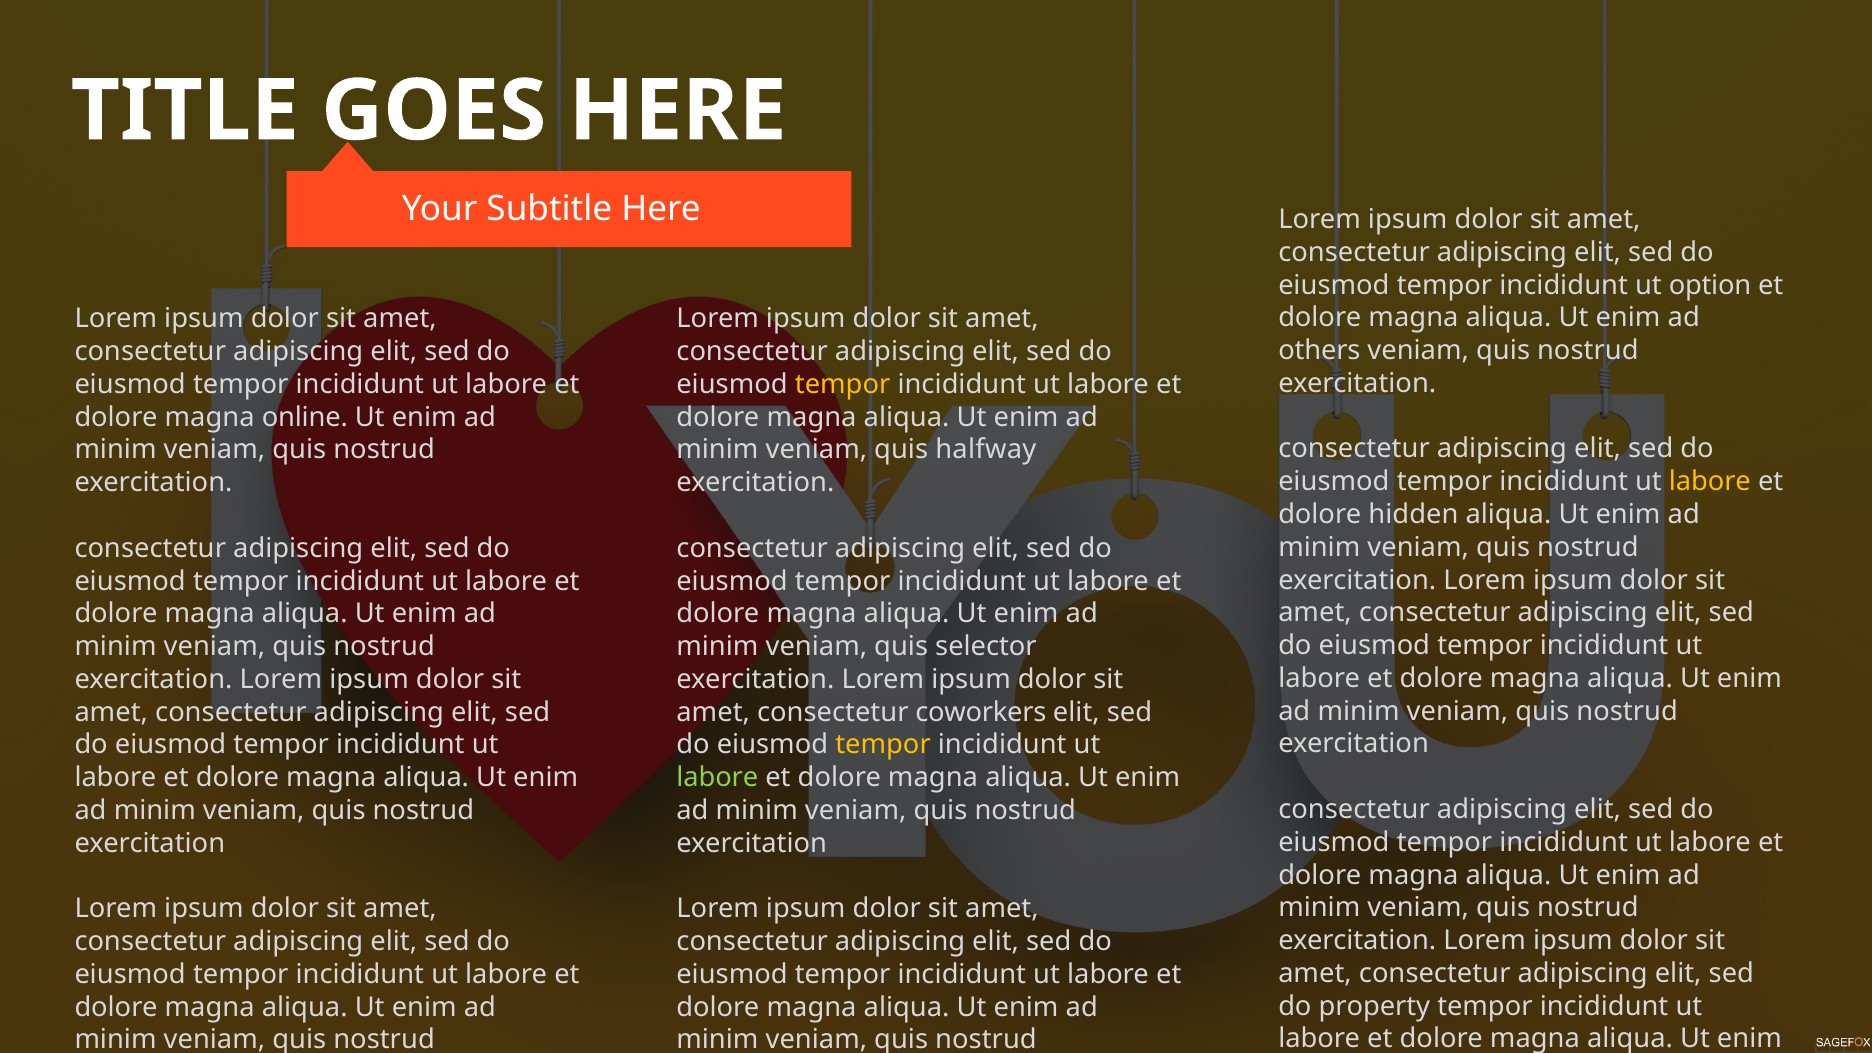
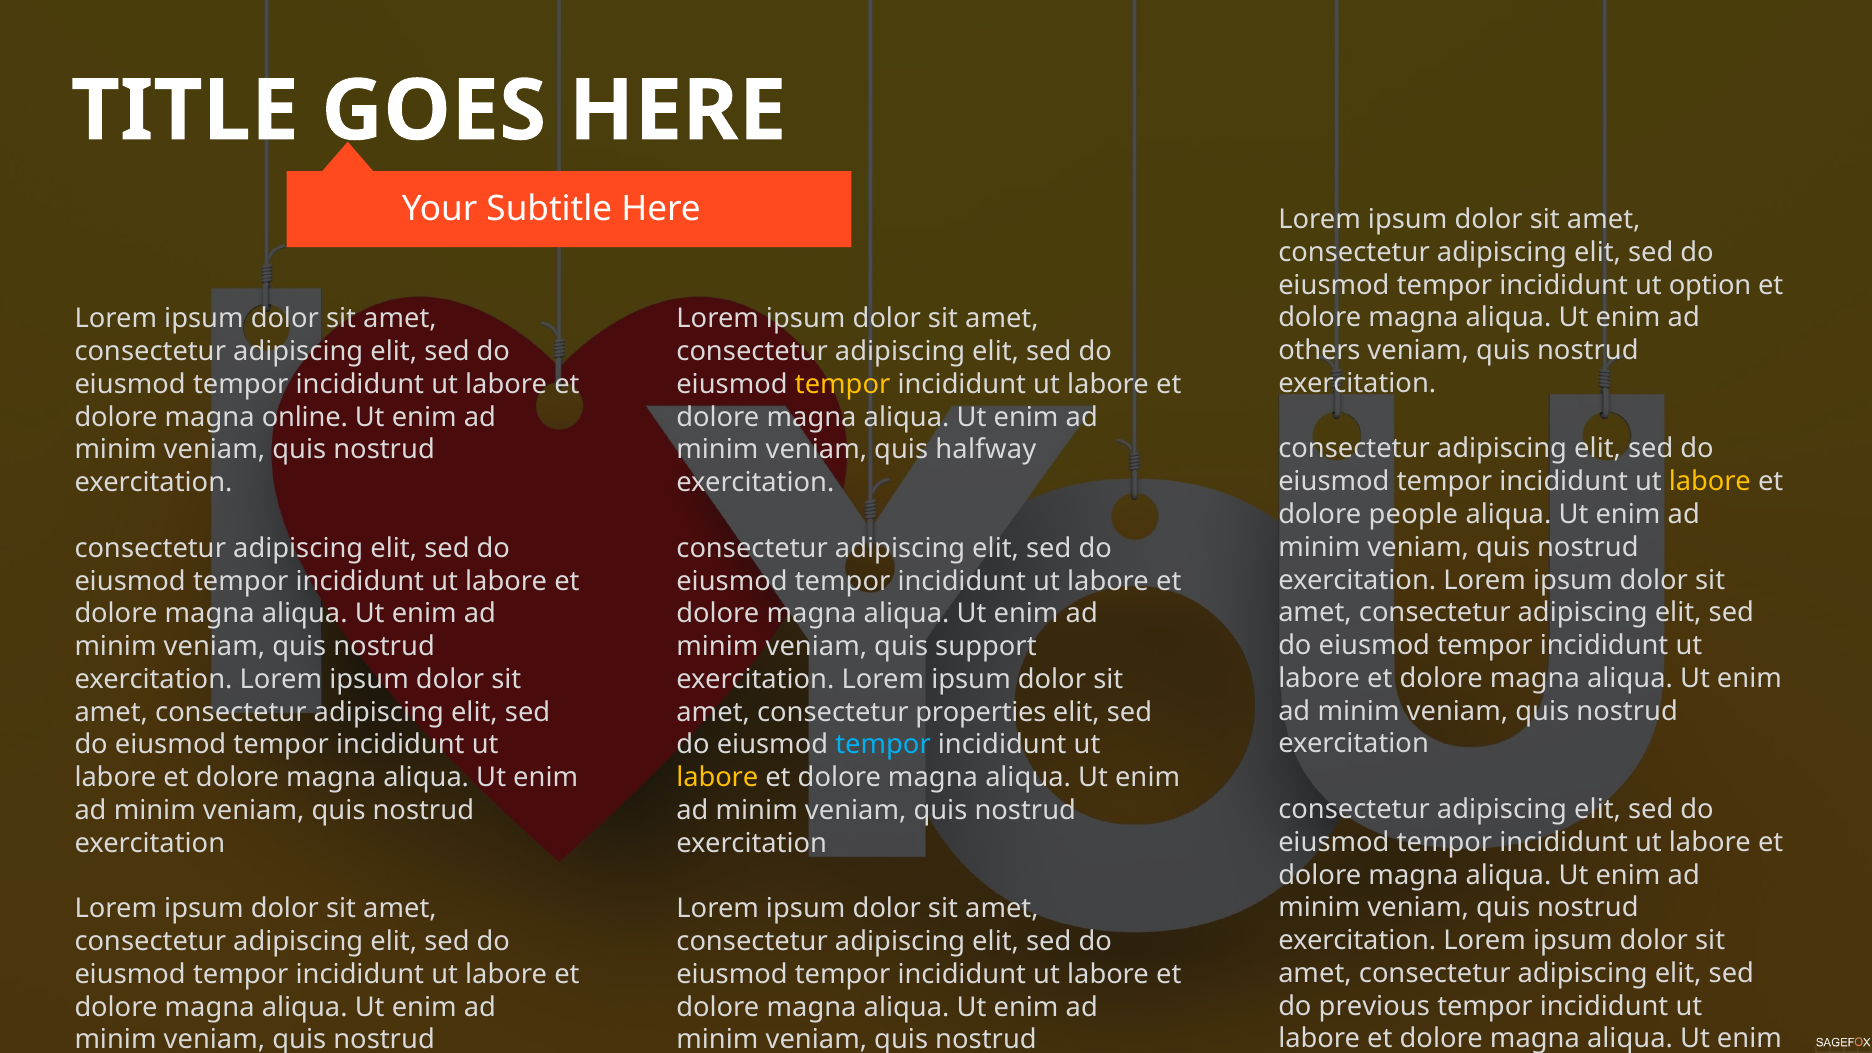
hidden: hidden -> people (1413, 514)
selector: selector -> support (986, 647)
coworkers: coworkers -> properties (981, 712)
tempor colour: yellow -> light blue (883, 745)
labore colour: light green -> yellow (717, 778)
property: property -> previous (1374, 1006)
